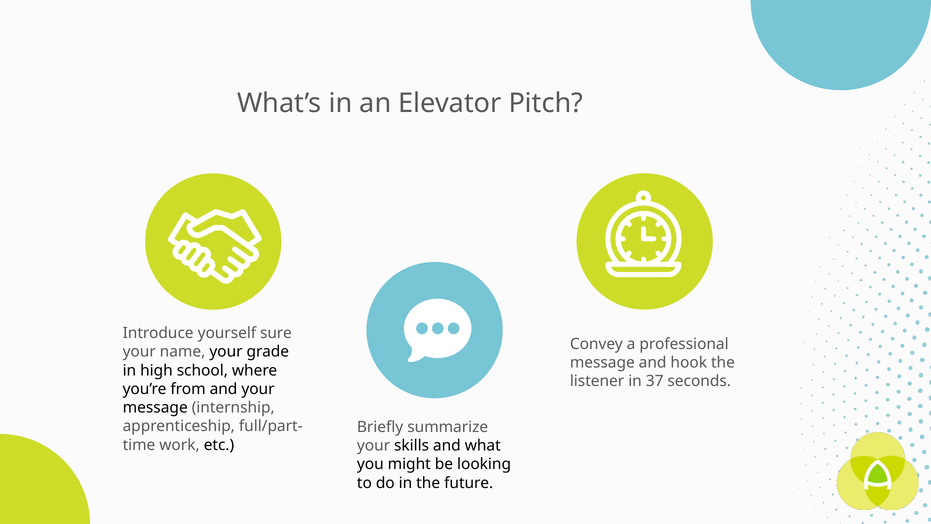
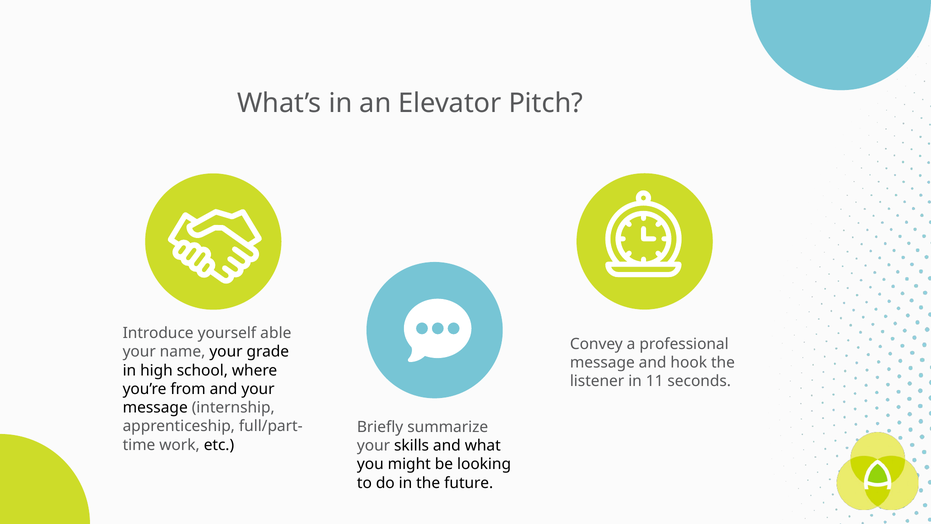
sure: sure -> able (276, 333)
37: 37 -> 11 (655, 381)
